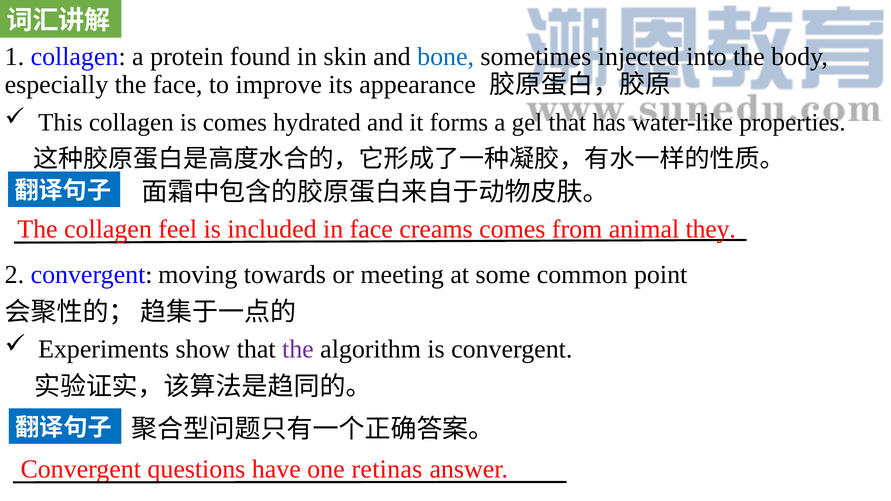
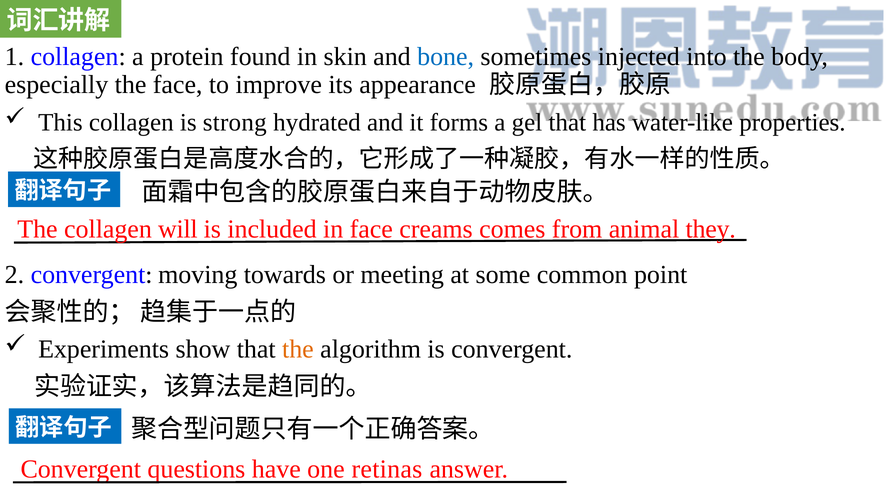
is comes: comes -> strong (235, 123)
feel: feel -> will (178, 229)
the colour: purple -> orange (298, 349)
